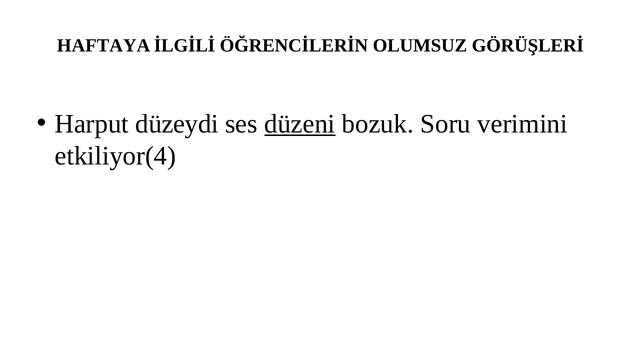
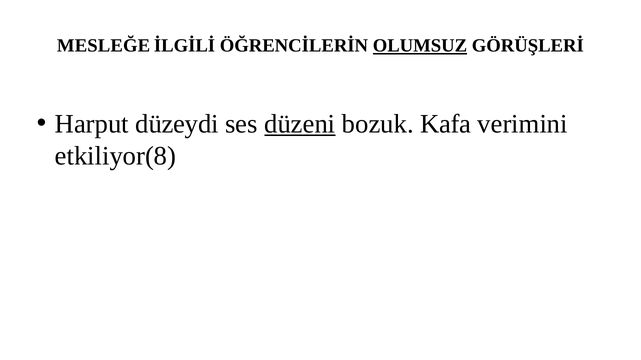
HAFTAYA: HAFTAYA -> MESLEĞE (104, 46)
OLUMSUZ underline: none -> present (420, 46)
Soru: Soru -> Kafa (446, 124)
etkiliyor(4: etkiliyor(4 -> etkiliyor(8 (116, 156)
